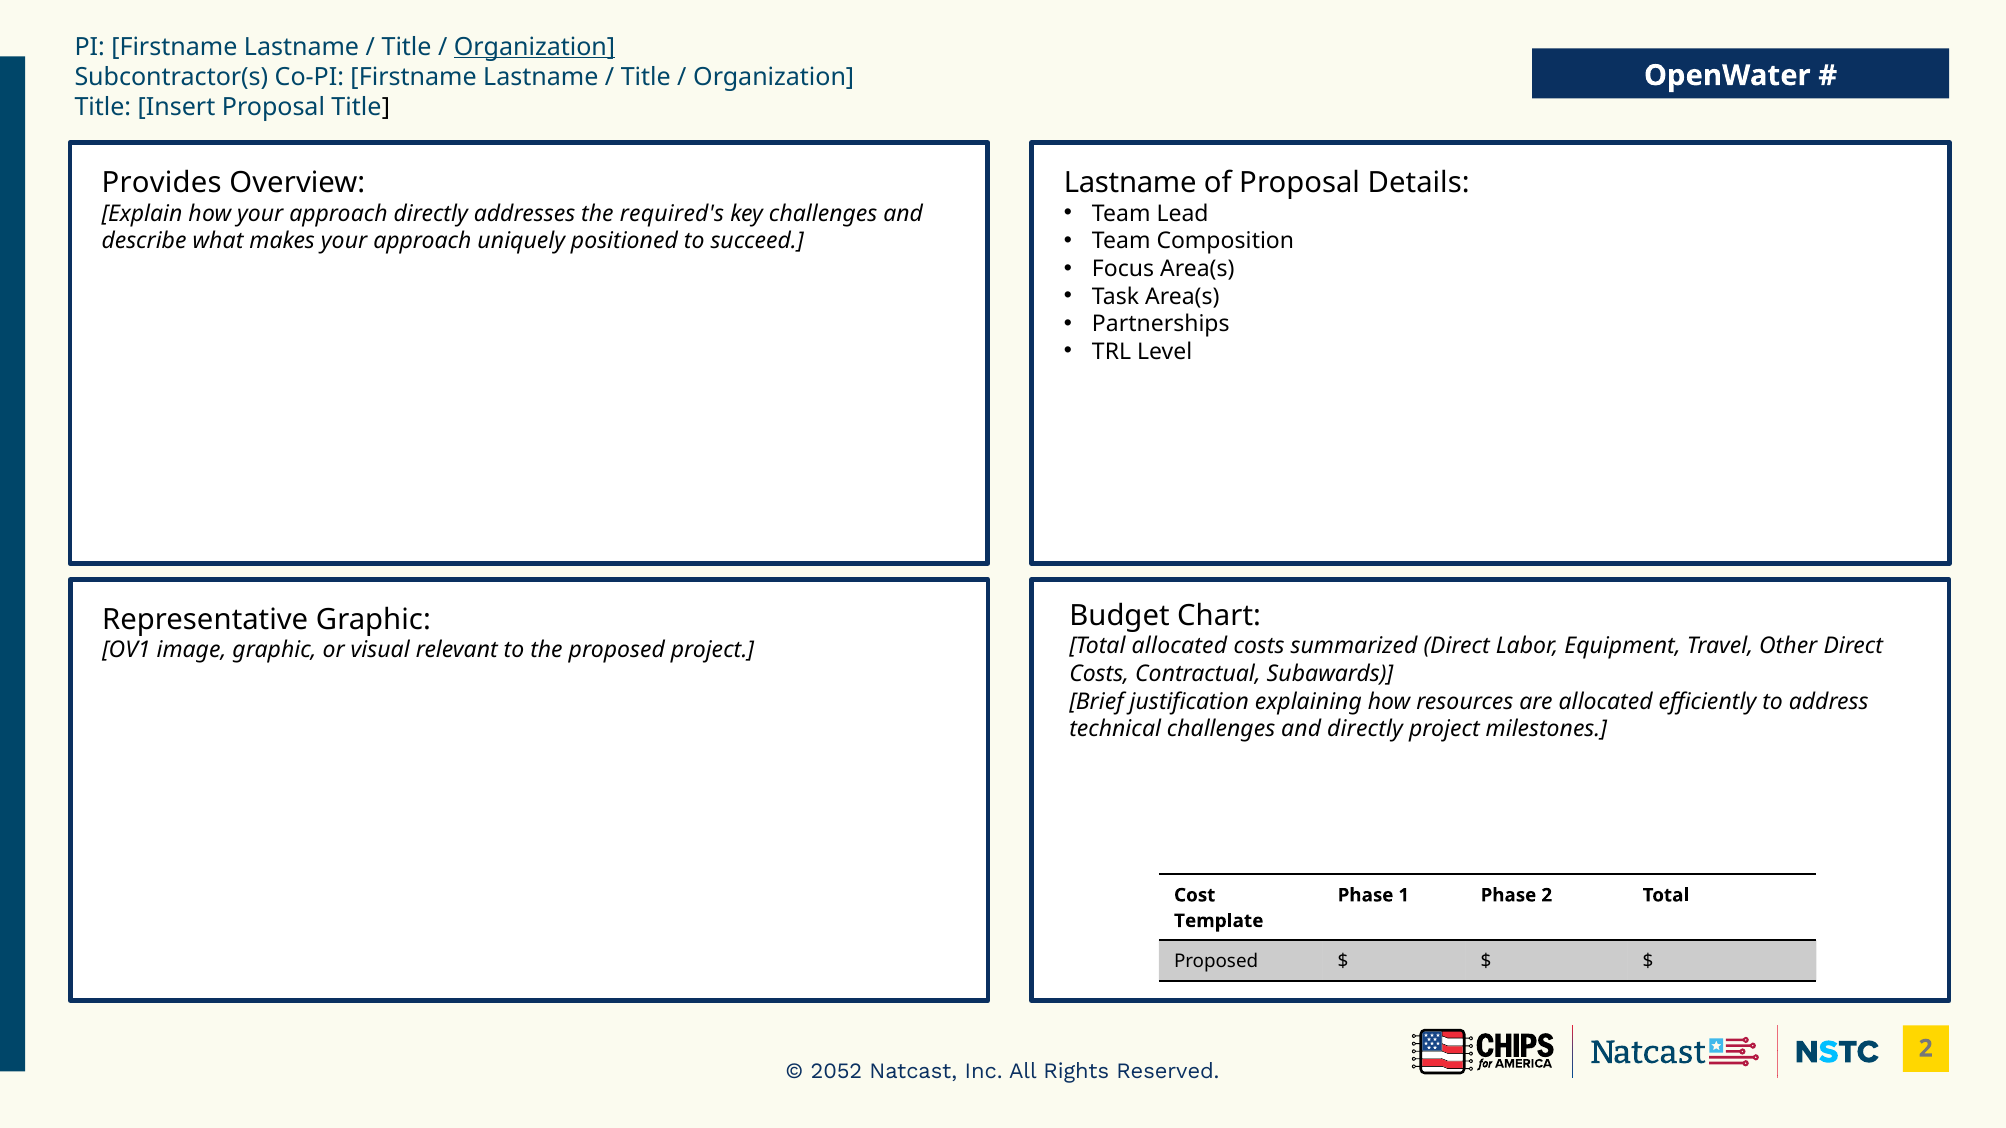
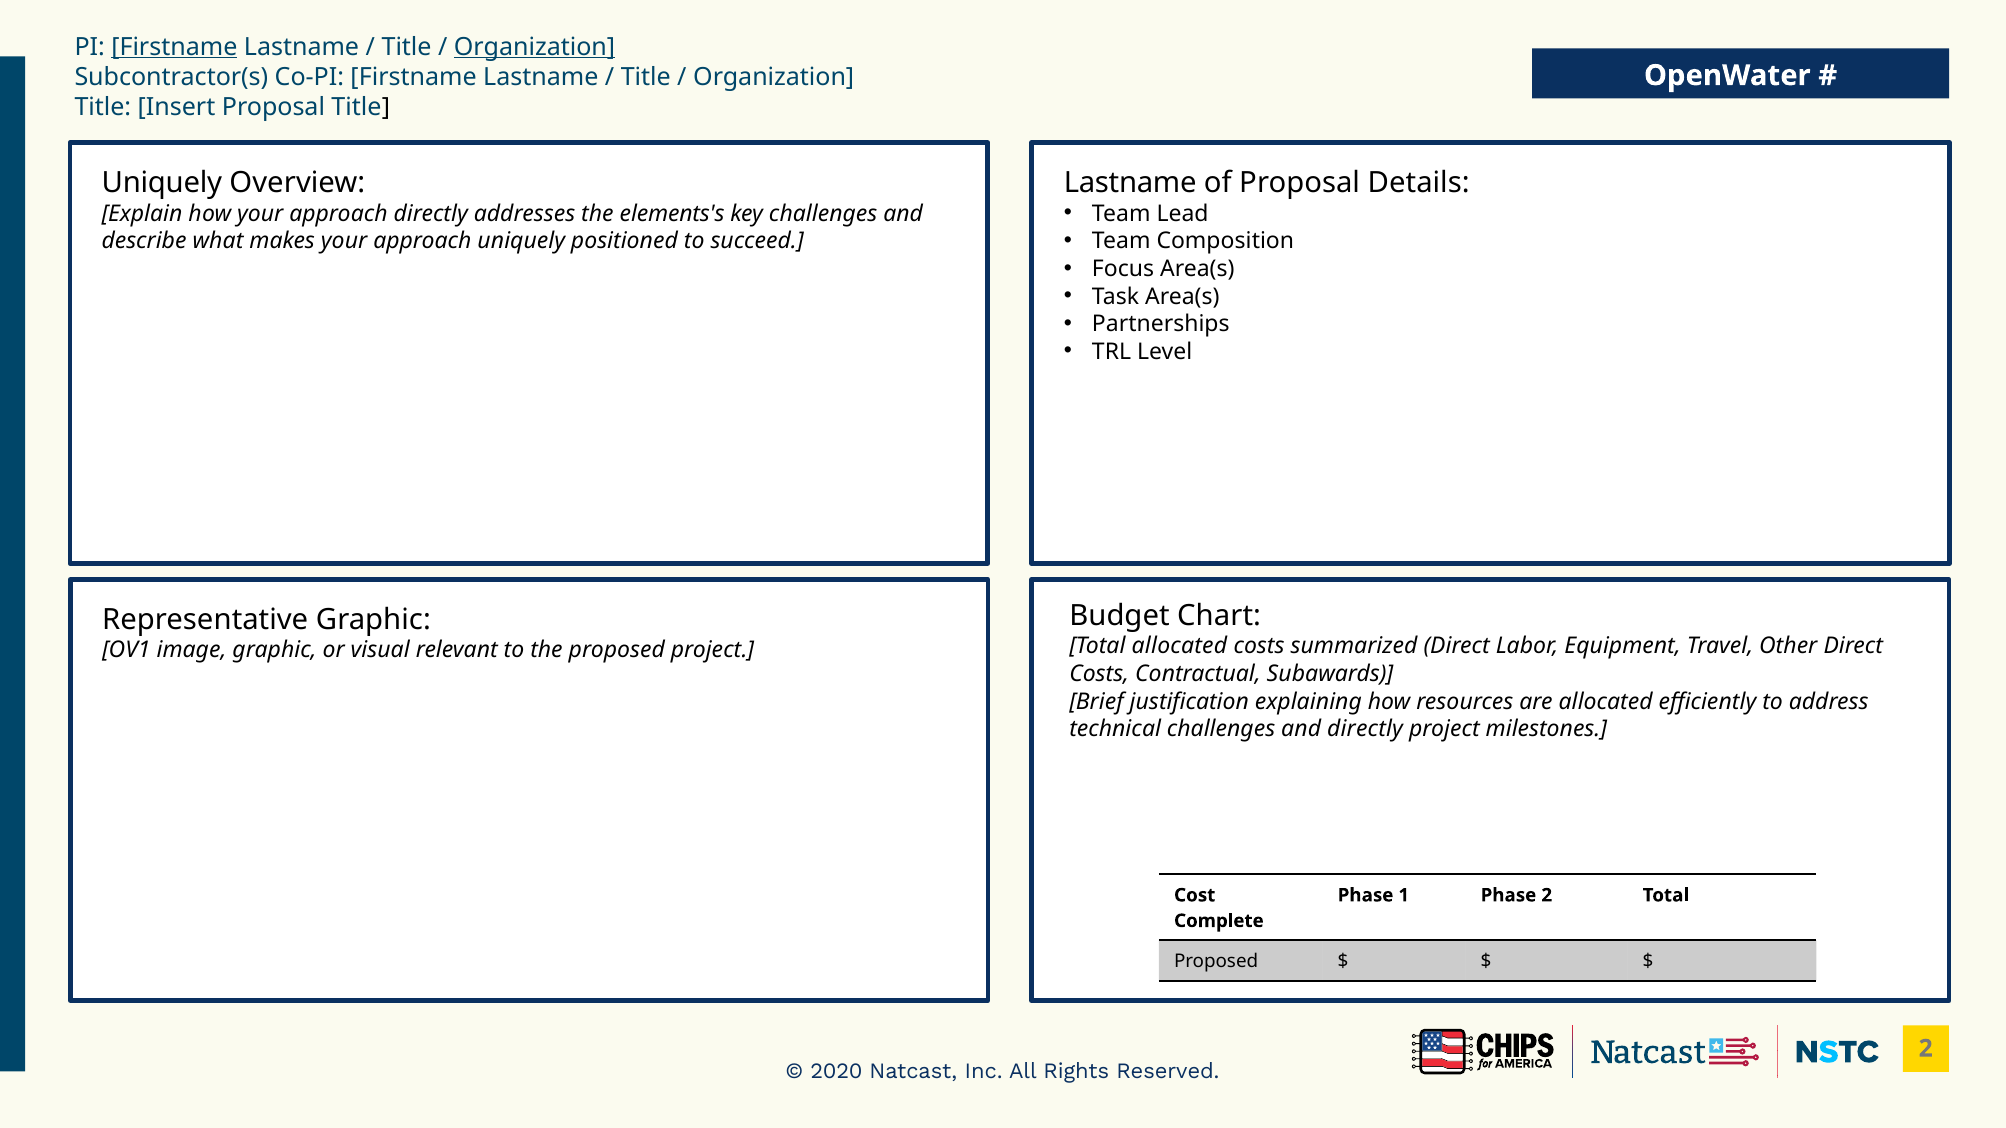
Firstname underline: none -> present (174, 47)
Provides: Provides -> Uniquely (162, 183)
required's: required's -> elements's (672, 214)
Template: Template -> Complete (1219, 921)
2052: 2052 -> 2020 (836, 1072)
